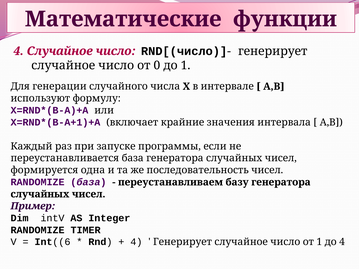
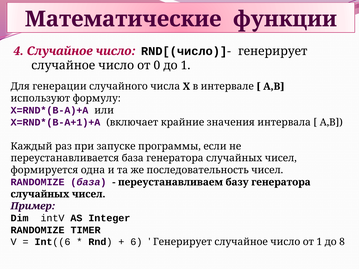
4: 4 -> 6 (136, 242)
до 4: 4 -> 8 (342, 242)
